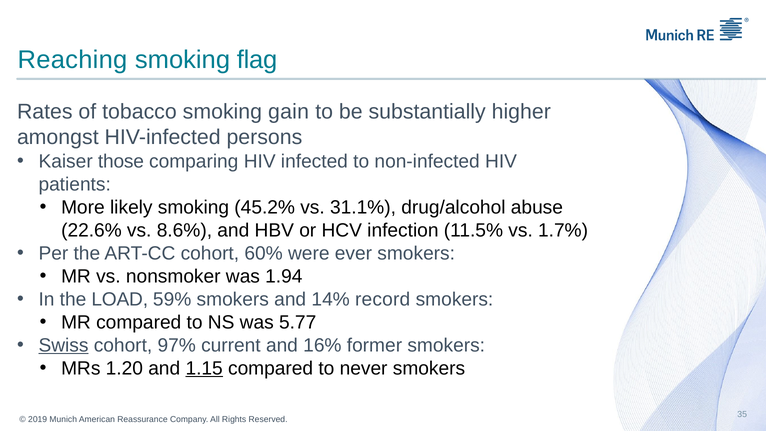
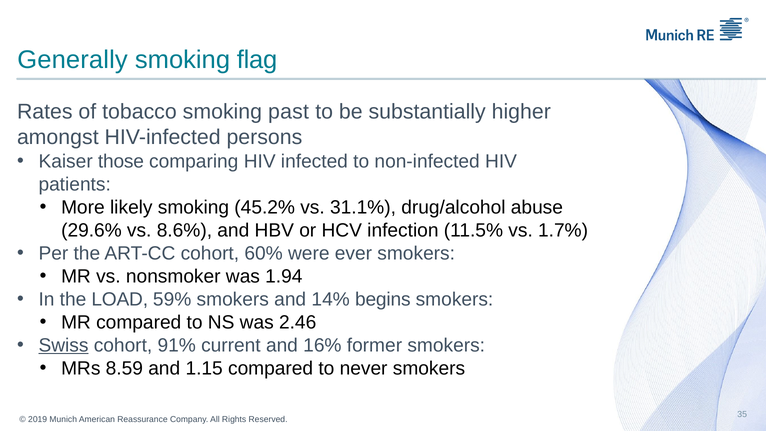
Reaching: Reaching -> Generally (73, 60)
gain: gain -> past (289, 112)
22.6%: 22.6% -> 29.6% (91, 230)
record: record -> begins (383, 299)
5.77: 5.77 -> 2.46 (298, 322)
97%: 97% -> 91% (177, 345)
1.20: 1.20 -> 8.59 (124, 368)
1.15 underline: present -> none (204, 368)
